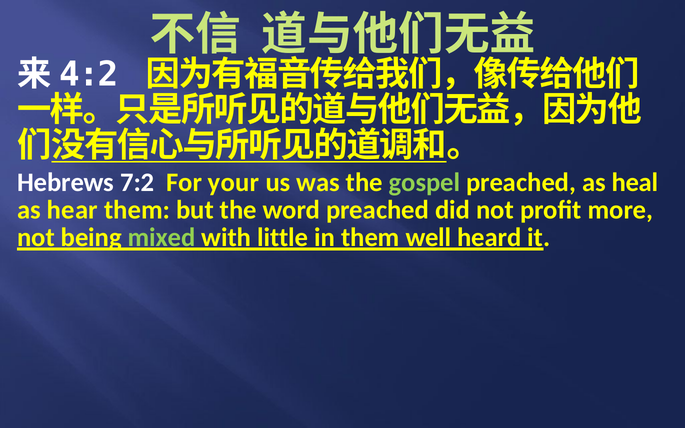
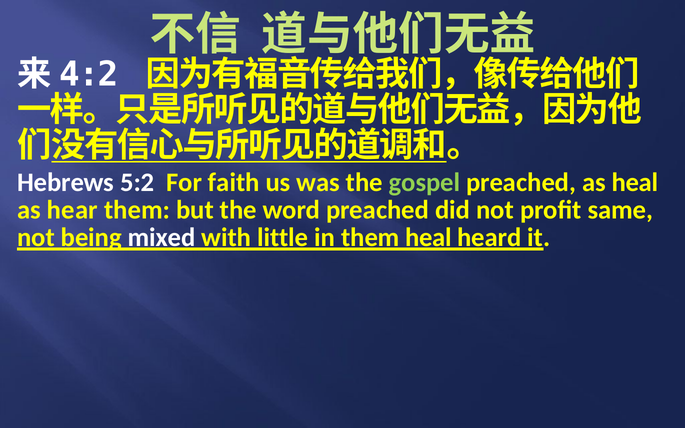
7:2: 7:2 -> 5:2 (137, 183)
your: your -> faith (234, 183)
more: more -> same (620, 210)
mixed colour: light green -> white (162, 238)
them well: well -> heal (428, 238)
